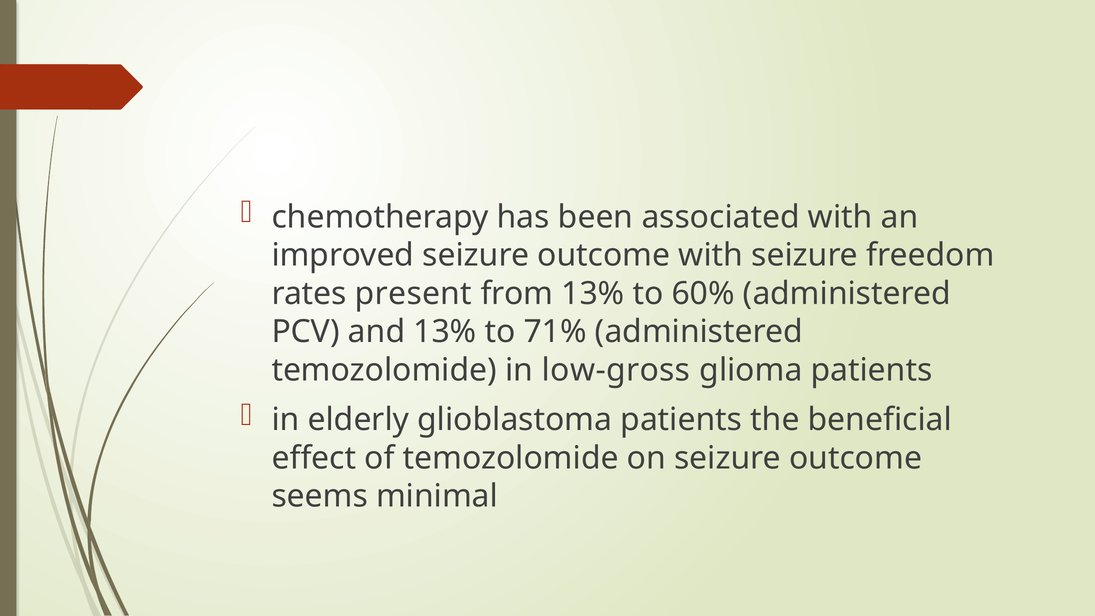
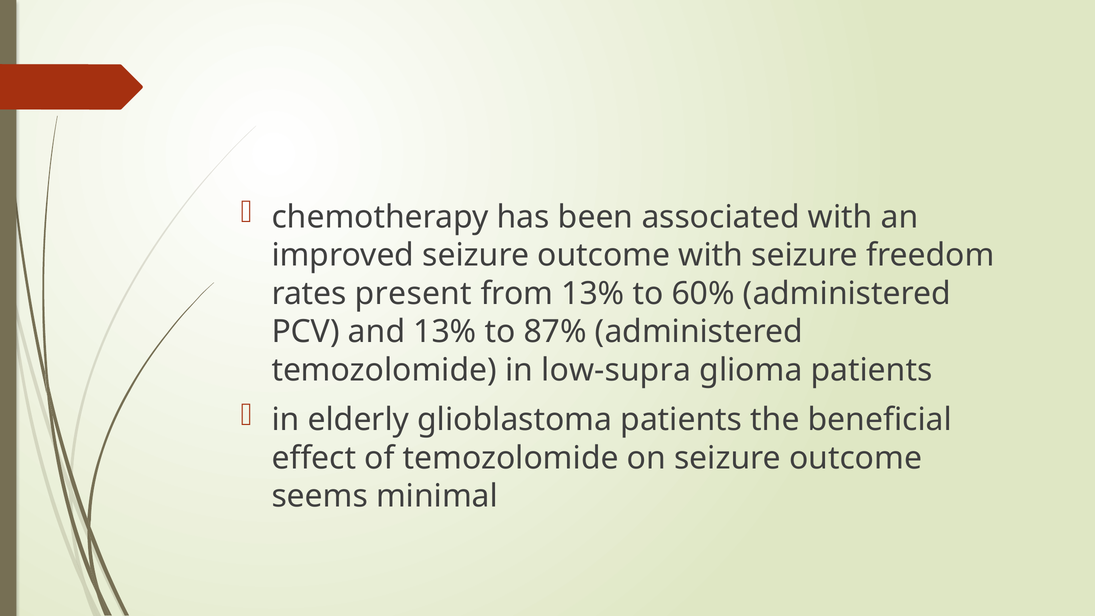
71%: 71% -> 87% (555, 332)
low-gross: low-gross -> low-supra (616, 370)
